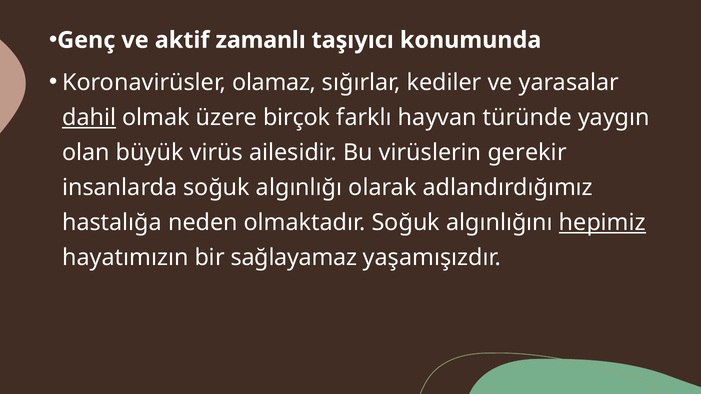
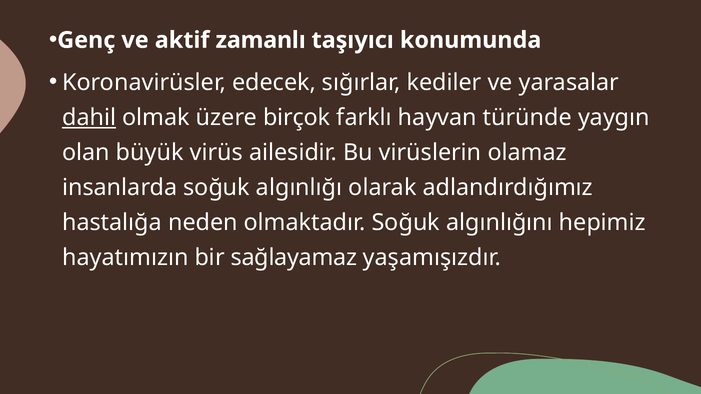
olamaz: olamaz -> edecek (274, 83)
gerekir: gerekir -> olamaz (527, 153)
hepimiz underline: present -> none (602, 223)
